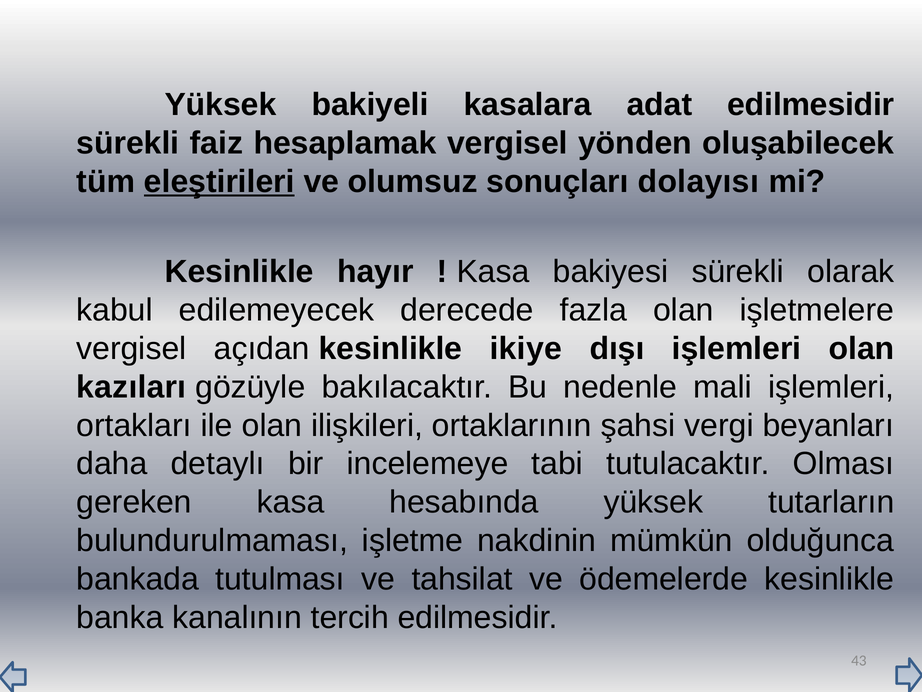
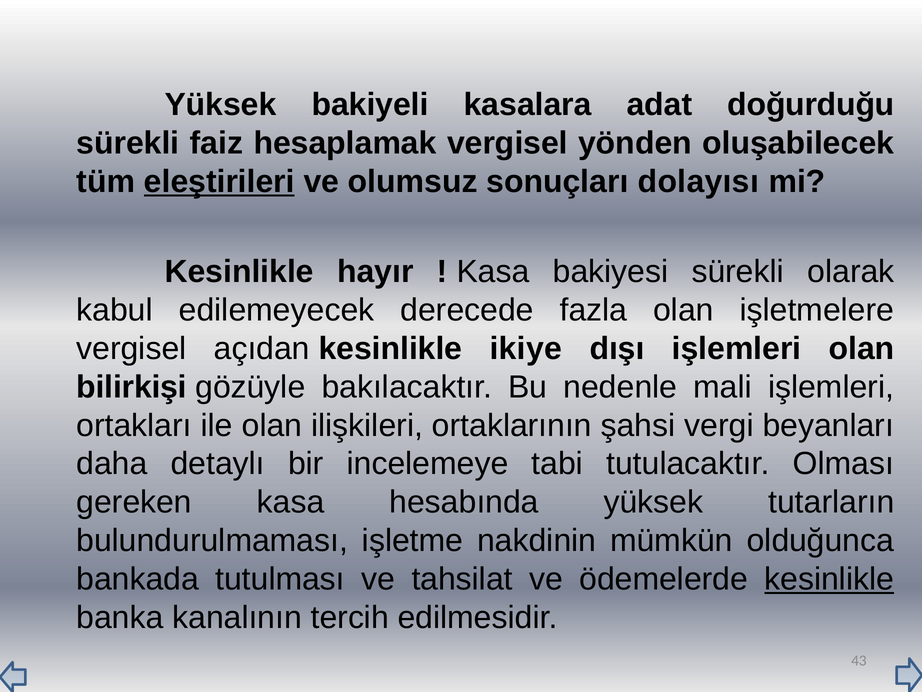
adat edilmesidir: edilmesidir -> doğurduğu (811, 105)
kazıları: kazıları -> bilirkişi (132, 387)
kesinlikle underline: none -> present (829, 579)
